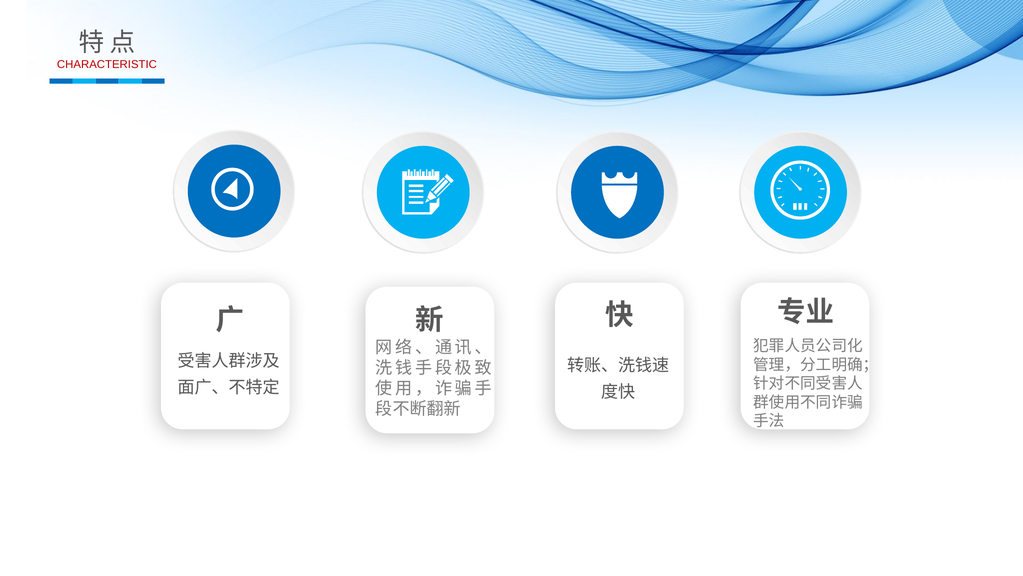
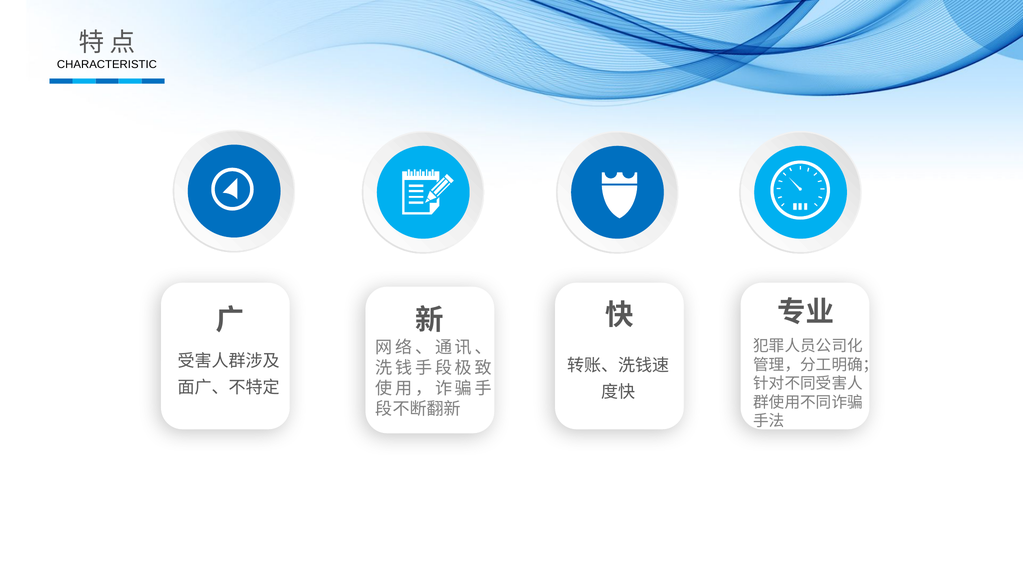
CHARACTERISTIC colour: red -> black (107, 64)
